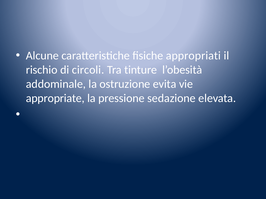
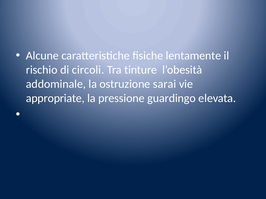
appropriati: appropriati -> lentamente (193, 56)
evita: evita -> sarai (165, 84)
sedazione: sedazione -> guardingo (171, 98)
